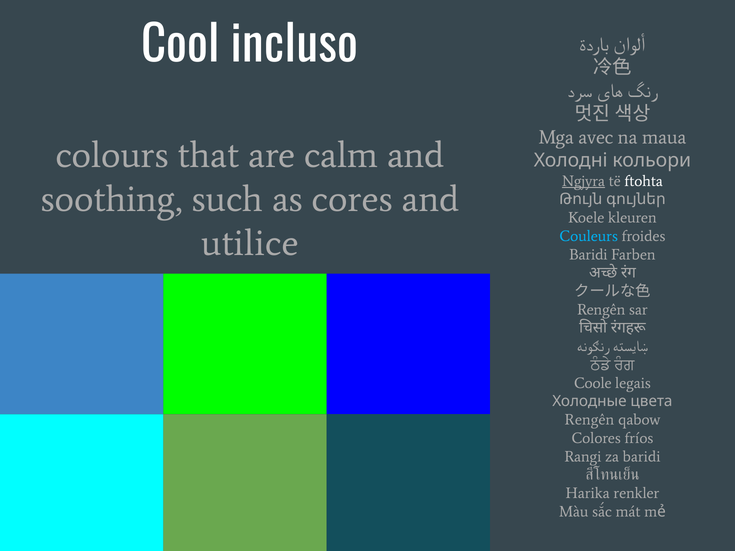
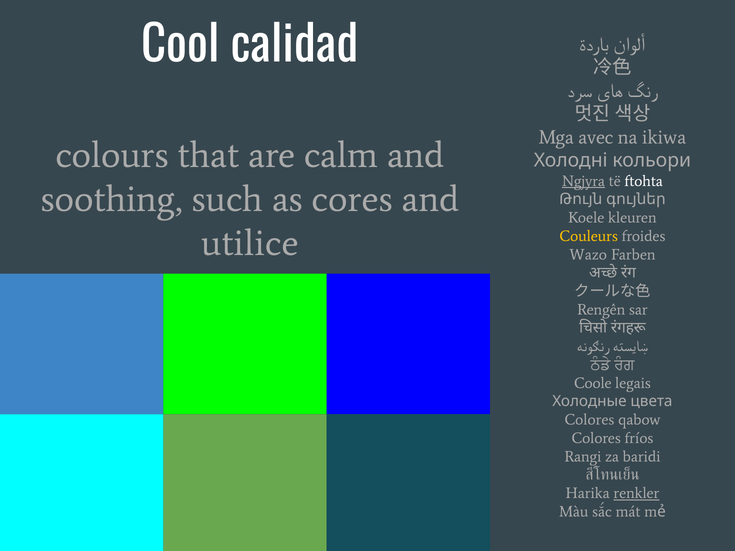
incluso: incluso -> calidad (294, 46)
maua: maua -> ikiwa (664, 137)
Couleurs colour: light blue -> yellow (589, 236)
Baridi: Baridi -> Wazo (588, 255)
Rengên: Rengên -> Colores (589, 420)
renkler underline: none -> present (636, 493)
